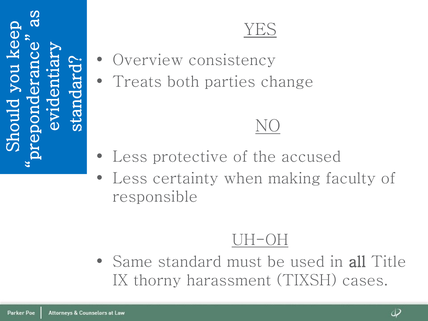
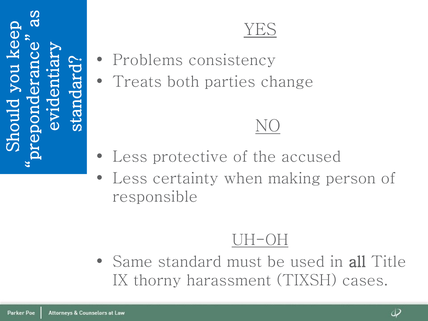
Overview: Overview -> Problems (148, 60)
faculty: faculty -> person (351, 178)
